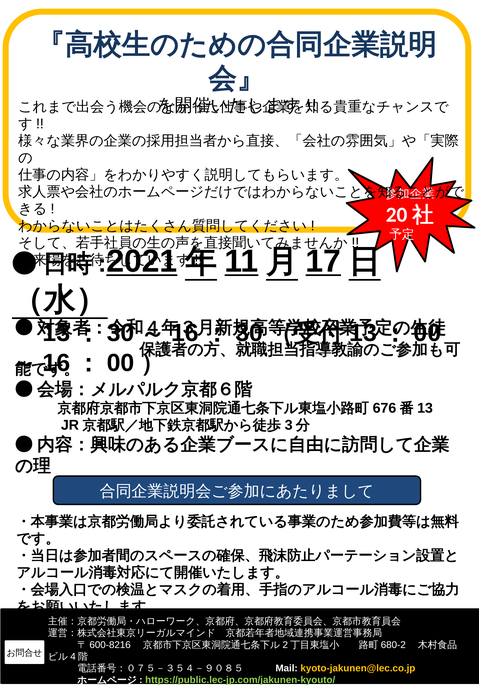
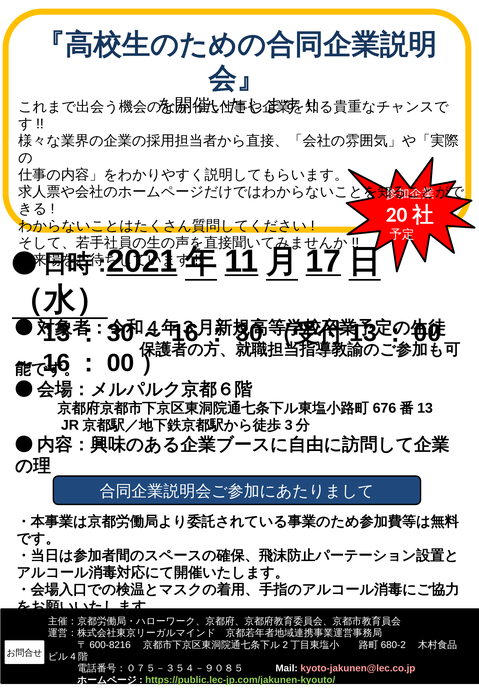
kyoto-jakunen@lec.co.jp colour: yellow -> pink (358, 669)
